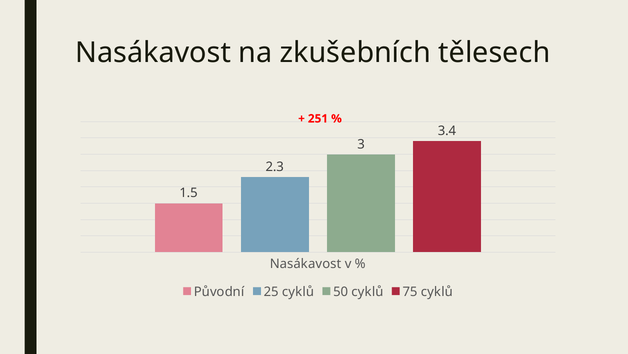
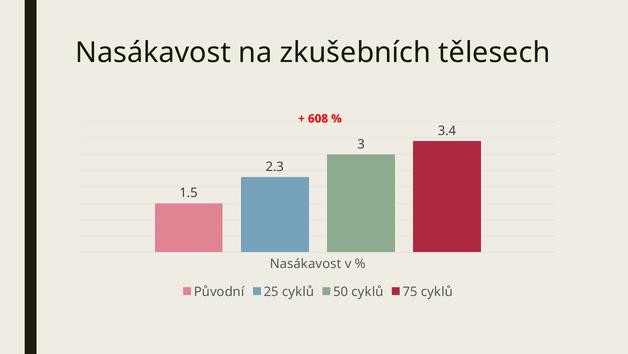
251: 251 -> 608 (318, 118)
